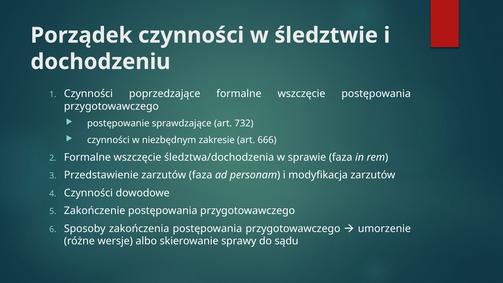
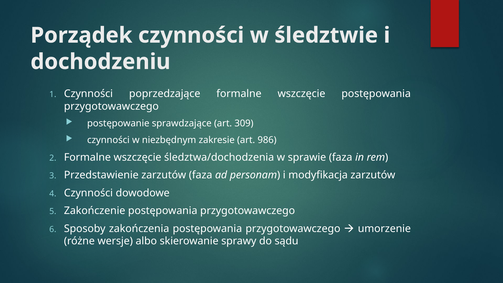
732: 732 -> 309 (244, 123)
666: 666 -> 986 (267, 140)
